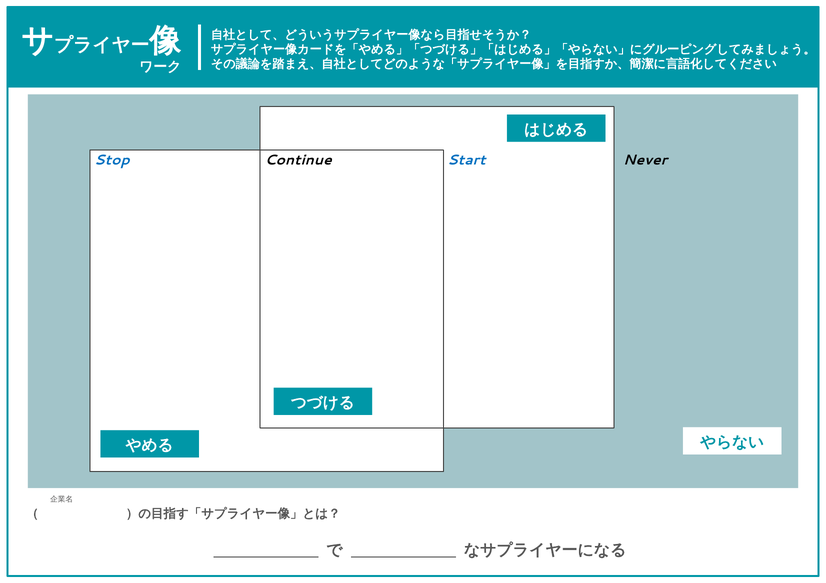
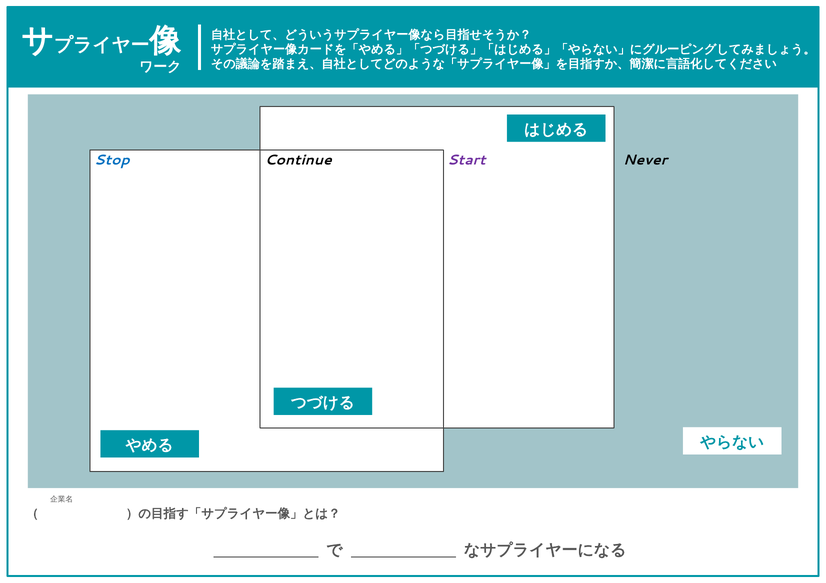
Start colour: blue -> purple (466, 160)
